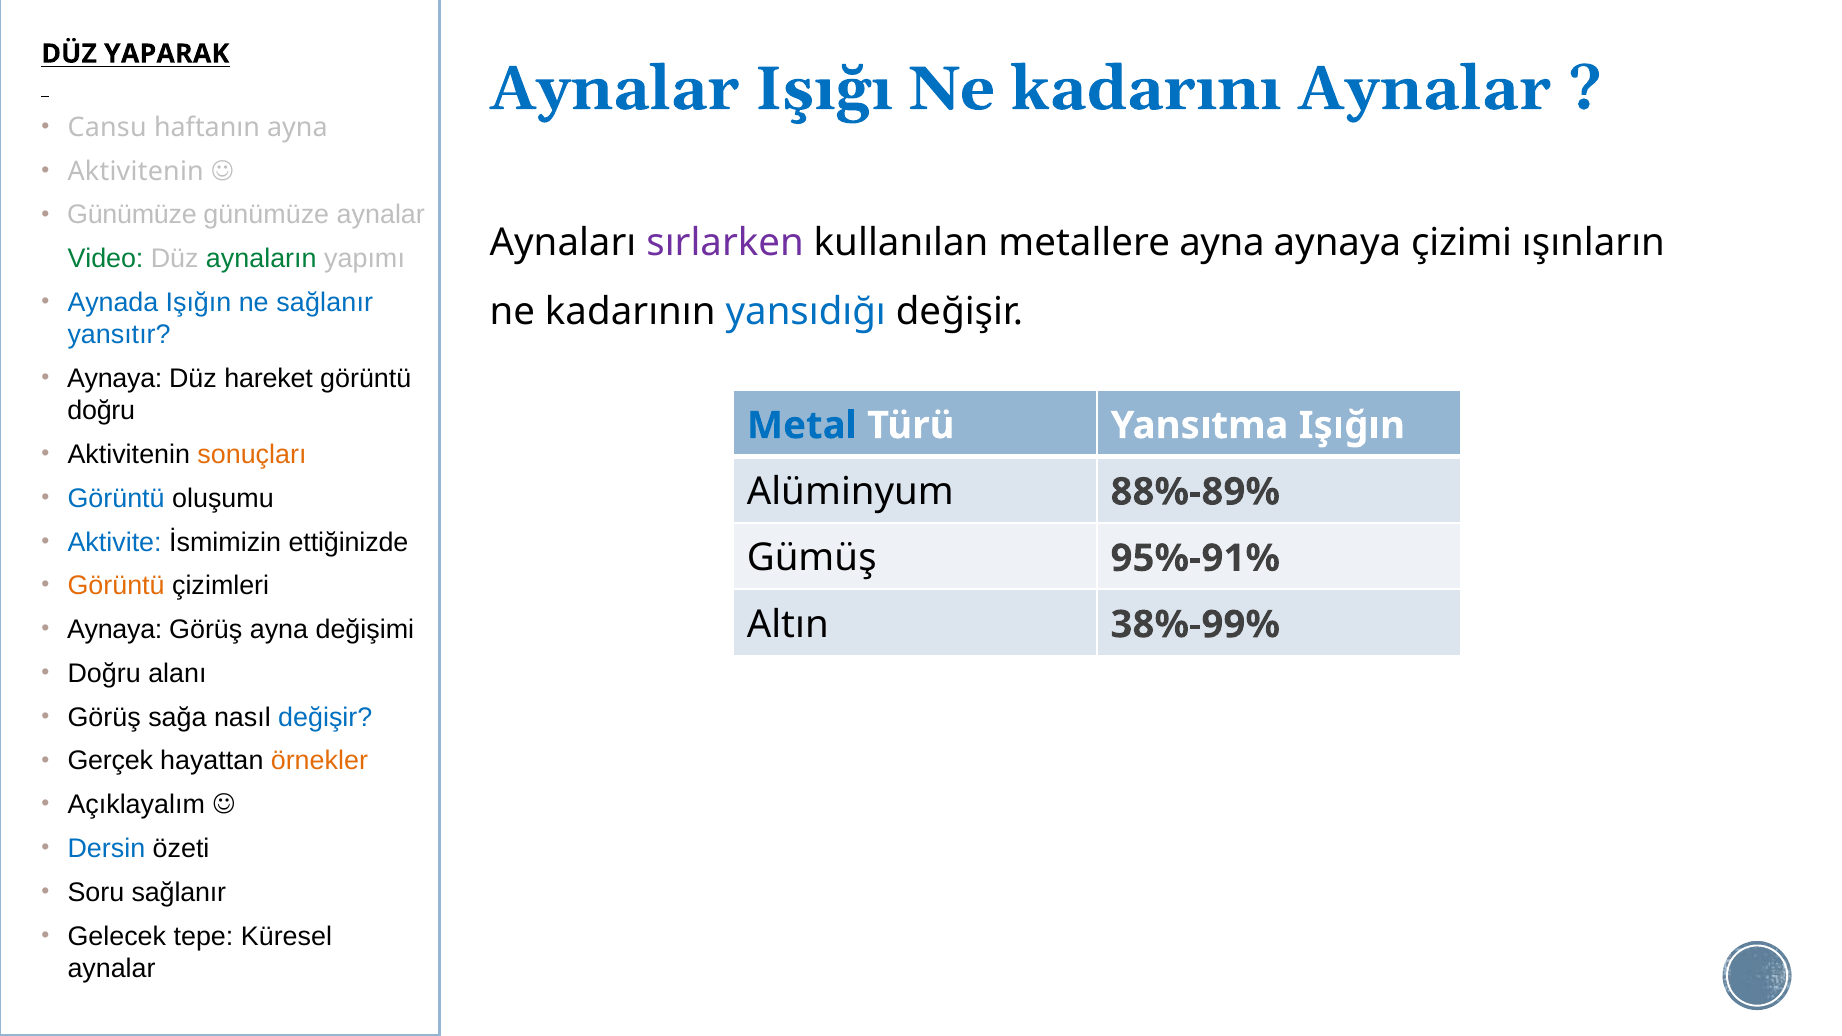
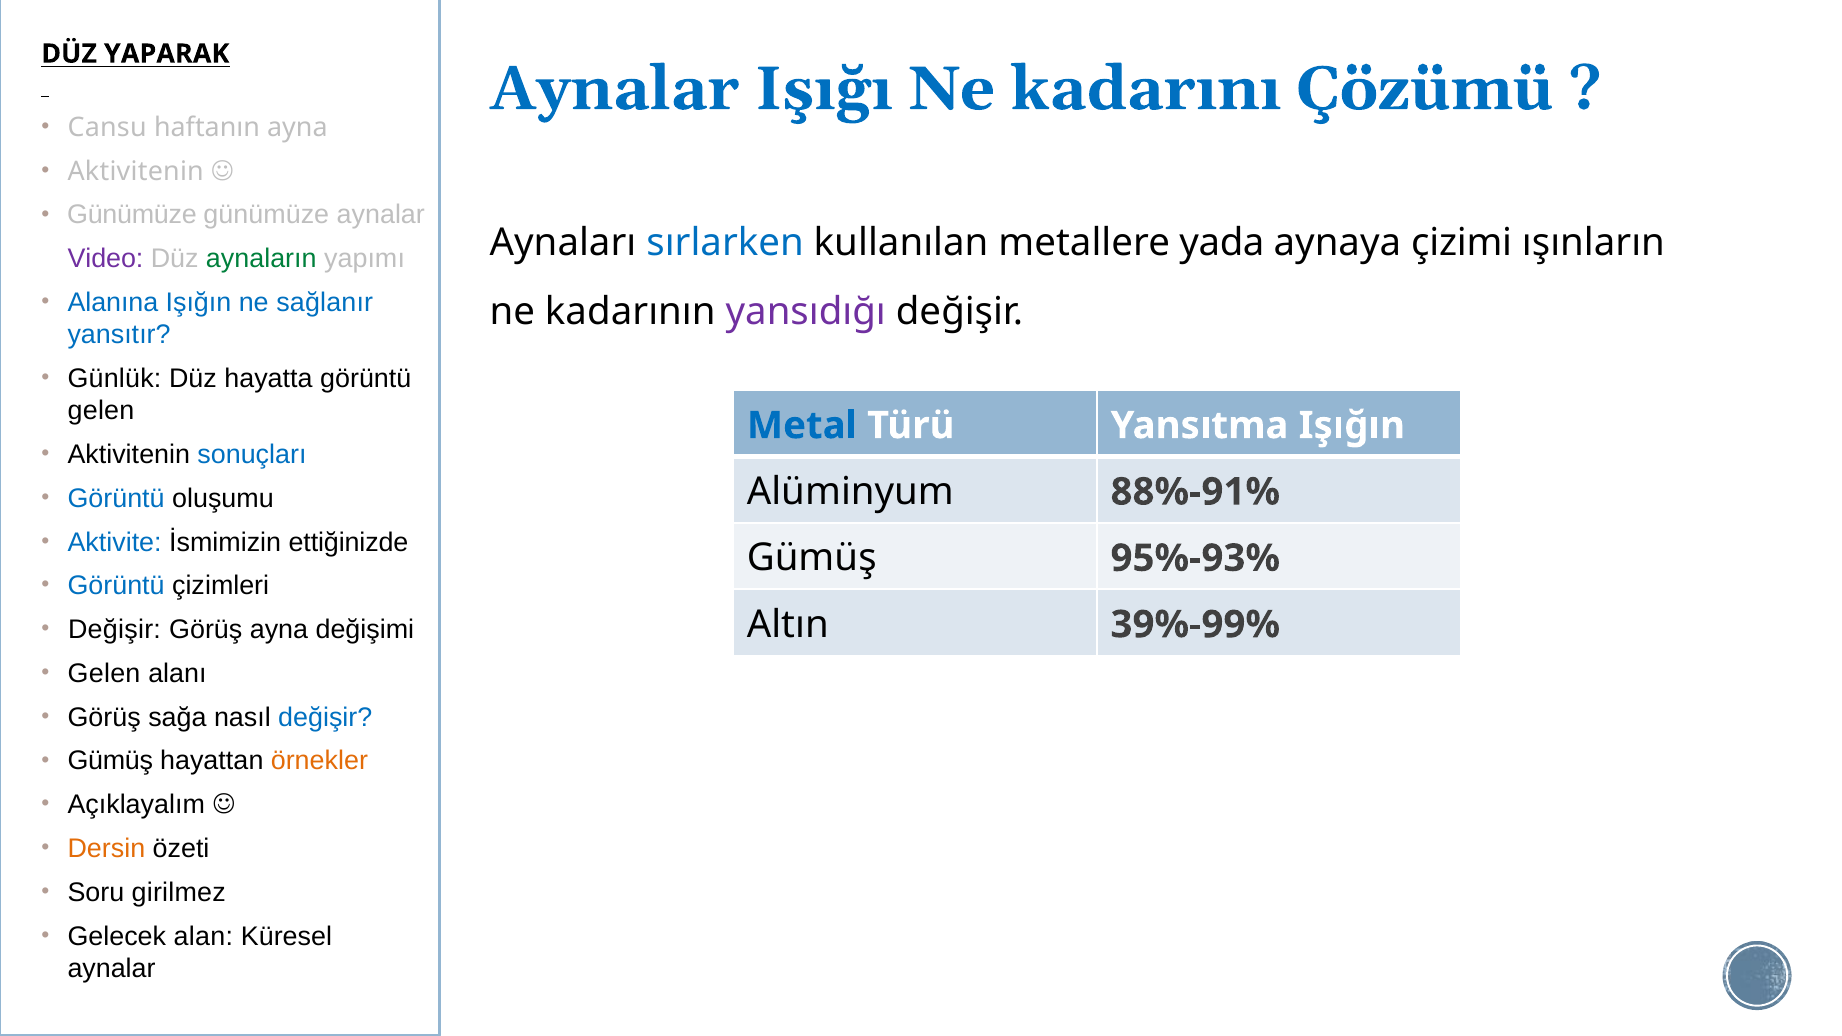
kadarını Aynalar: Aynalar -> Çözümü (1425, 89)
sırlarken colour: purple -> blue (725, 243)
metallere ayna: ayna -> yada (1222, 243)
Video colour: green -> purple (105, 259)
Aynada: Aynada -> Alanına (113, 303)
yansıdığı colour: blue -> purple (806, 312)
Aynaya: Aynaya -> Günlük (114, 379)
hareket: hareket -> hayatta (268, 379)
doğru: doğru -> gelen (101, 411)
sonuçları colour: orange -> blue (252, 455)
88%-89%: 88%-89% -> 88%-91% (1195, 492)
95%-91%: 95%-91% -> 95%-93% (1195, 558)
Görüntü colour: orange -> blue (116, 586)
38%-99%: 38%-99% -> 39%-99% (1195, 625)
Aynaya: Aynaya -> Değişir (114, 630)
Doğru: Doğru -> Gelen (104, 674)
Gerçek: Gerçek -> Gümüş (110, 761)
Dersin colour: blue -> orange (106, 849)
Soru sağlanır: sağlanır -> girilmez (179, 893)
tepe: tepe -> alan (203, 936)
